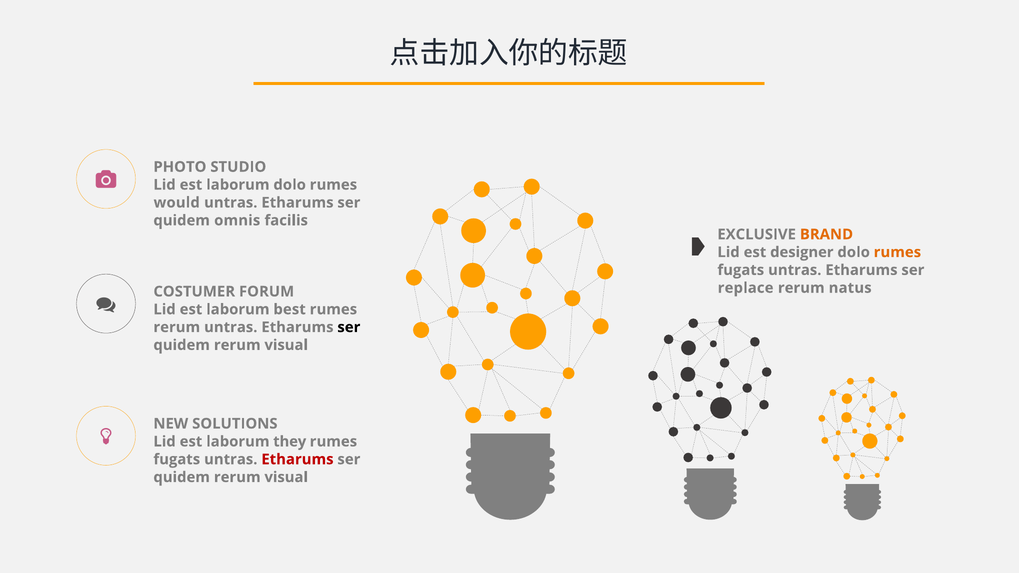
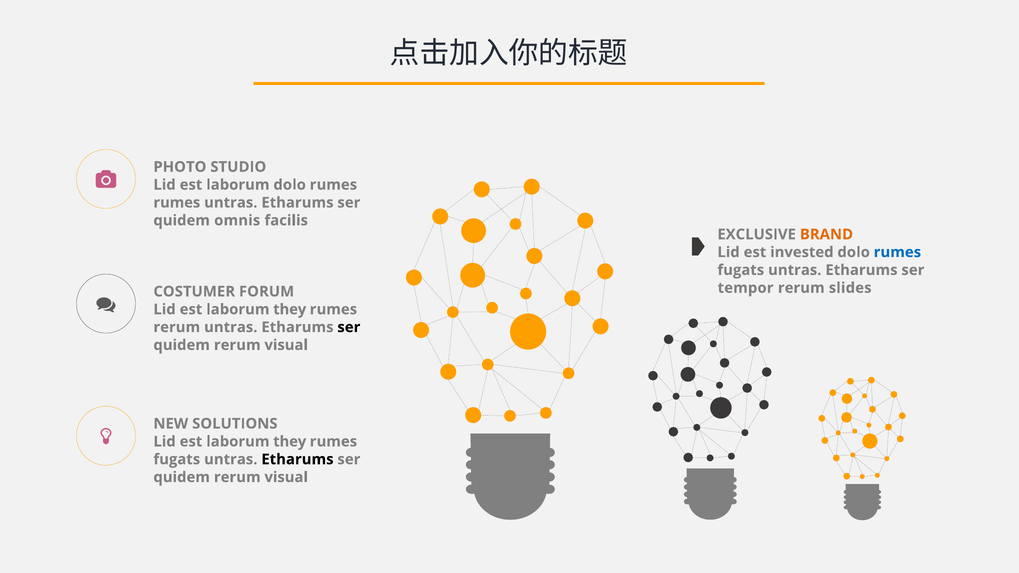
would: would -> rumes (177, 203)
designer: designer -> invested (802, 252)
rumes colour: orange -> blue (897, 252)
replace: replace -> tempor (746, 288)
natus: natus -> slides (850, 288)
best: best -> they (290, 310)
Etharums colour: red -> black (297, 460)
